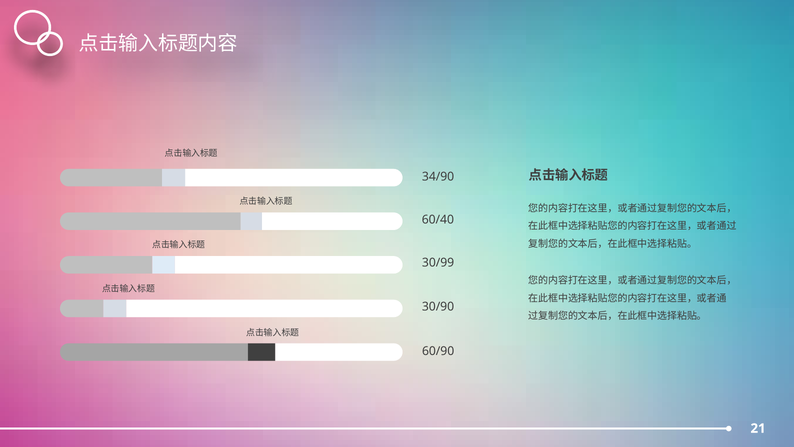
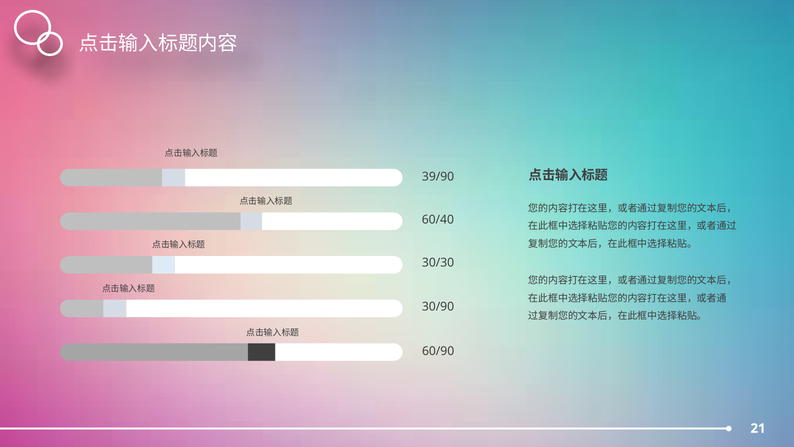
34/90: 34/90 -> 39/90 (438, 176)
30/99: 30/99 -> 30/30 (438, 262)
